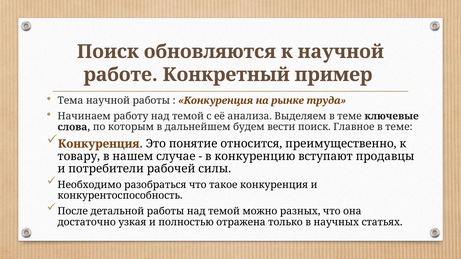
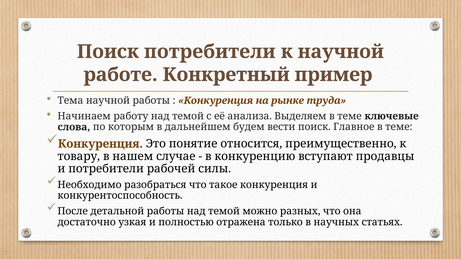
Поиск обновляются: обновляются -> потребители (210, 52)
